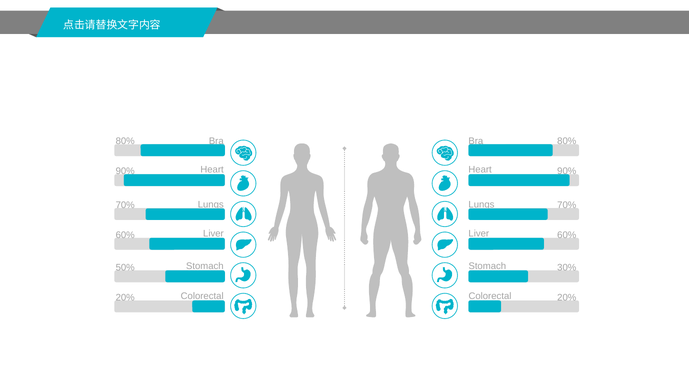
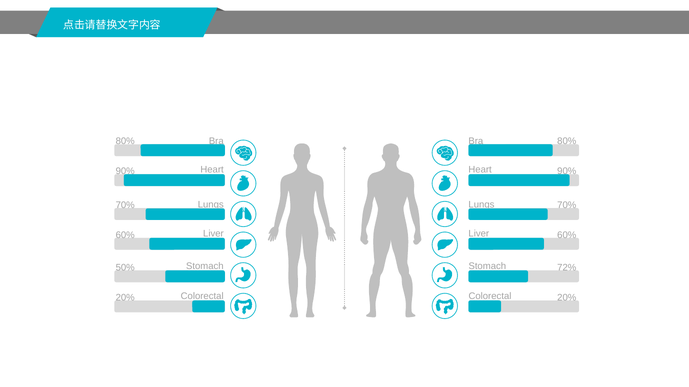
30%: 30% -> 72% (567, 268)
